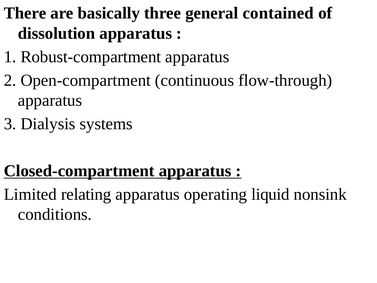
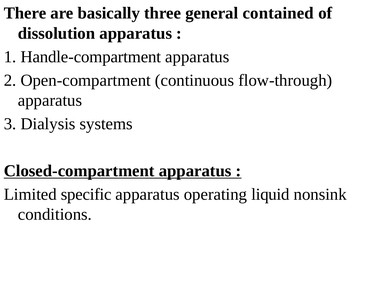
Robust-compartment: Robust-compartment -> Handle-compartment (91, 57)
relating: relating -> specific (86, 194)
